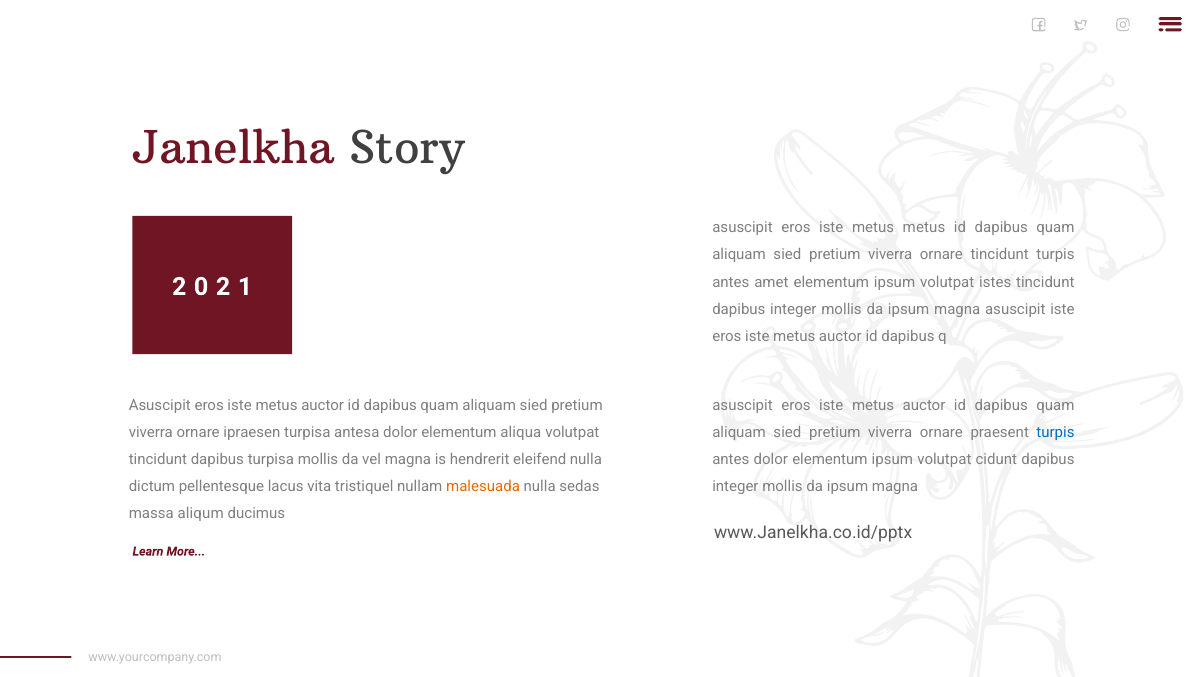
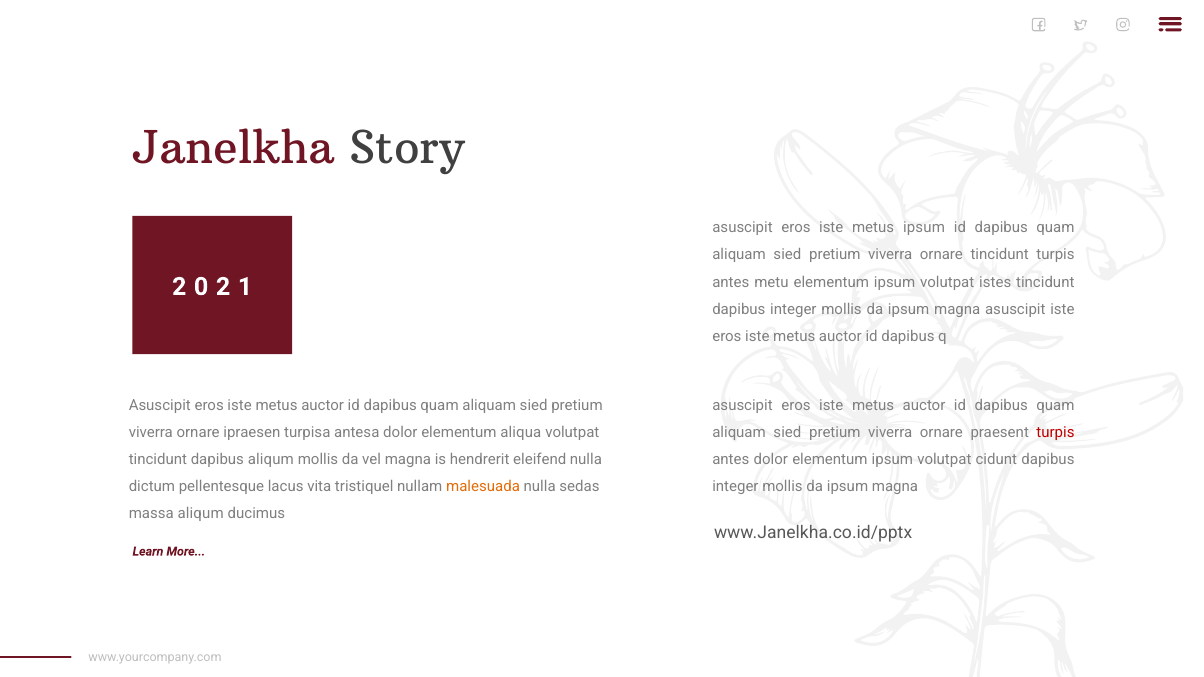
metus metus: metus -> ipsum (924, 228)
amet: amet -> metu (771, 282)
turpis colour: blue -> red (1056, 433)
dapibus turpisa: turpisa -> aliqum (271, 460)
